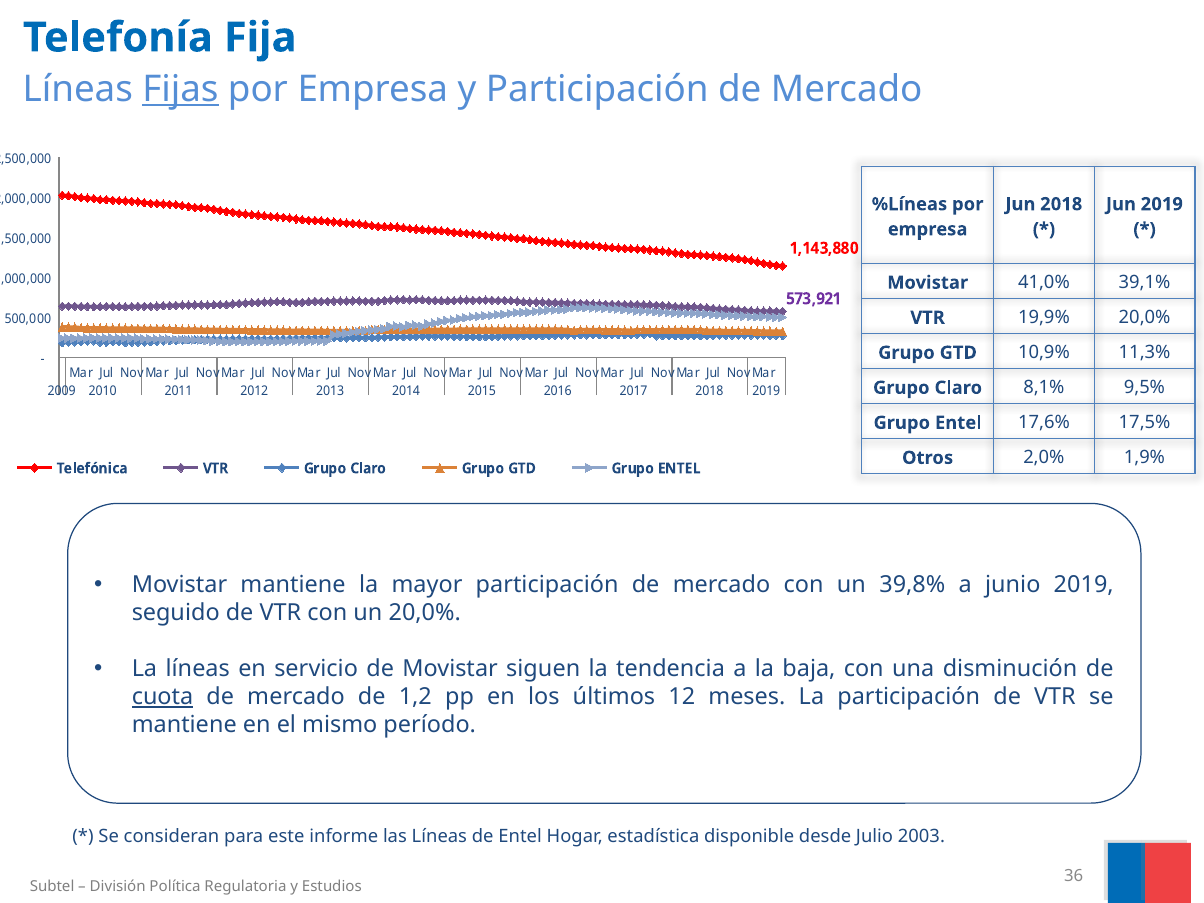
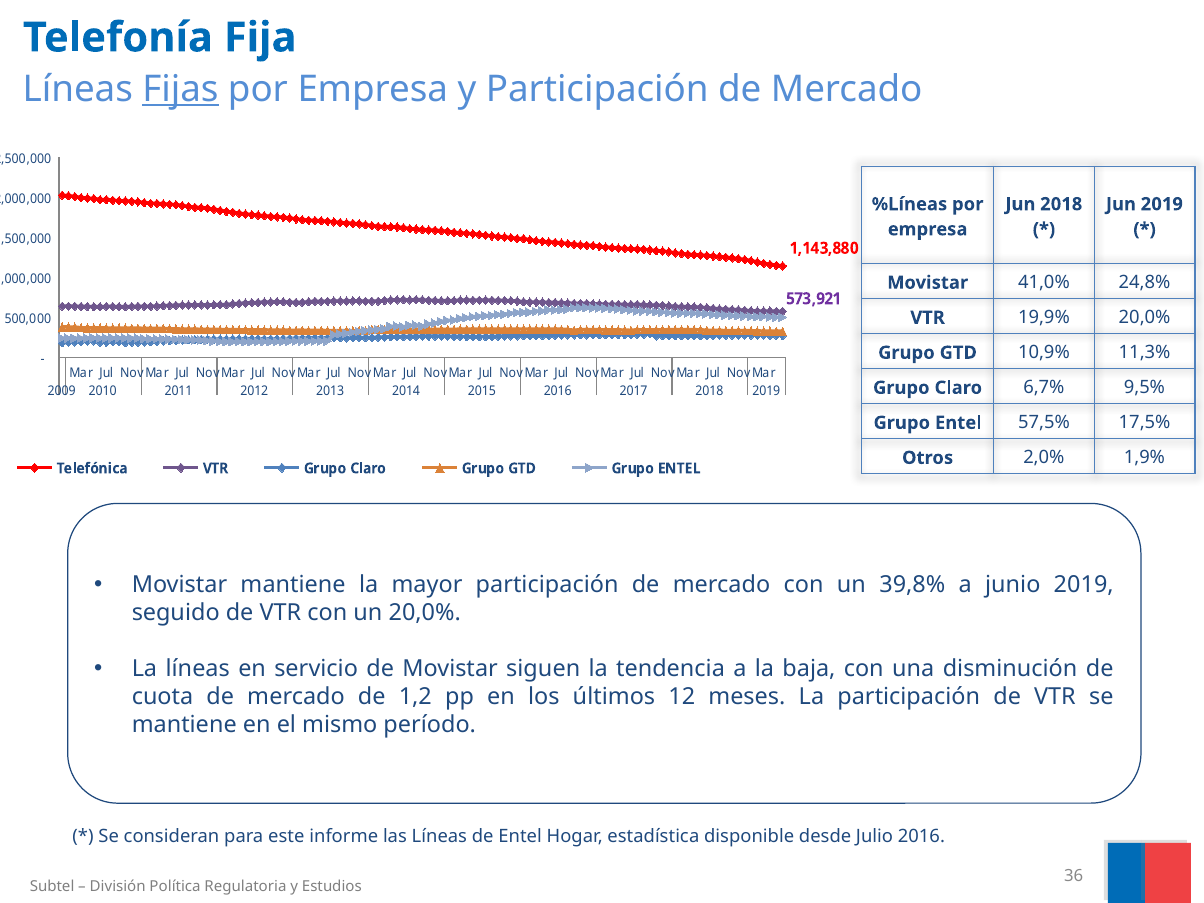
39,1%: 39,1% -> 24,8% (1145, 283)
8,1%: 8,1% -> 6,7% (1044, 388)
17,6%: 17,6% -> 57,5% (1044, 423)
cuota underline: present -> none (163, 697)
Julio 2003: 2003 -> 2016 (921, 836)
